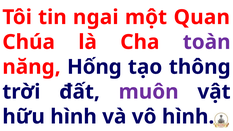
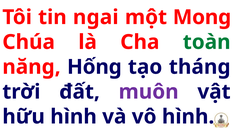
Quan: Quan -> Mong (202, 17)
toàn colour: purple -> green (207, 42)
thông: thông -> tháng (200, 67)
